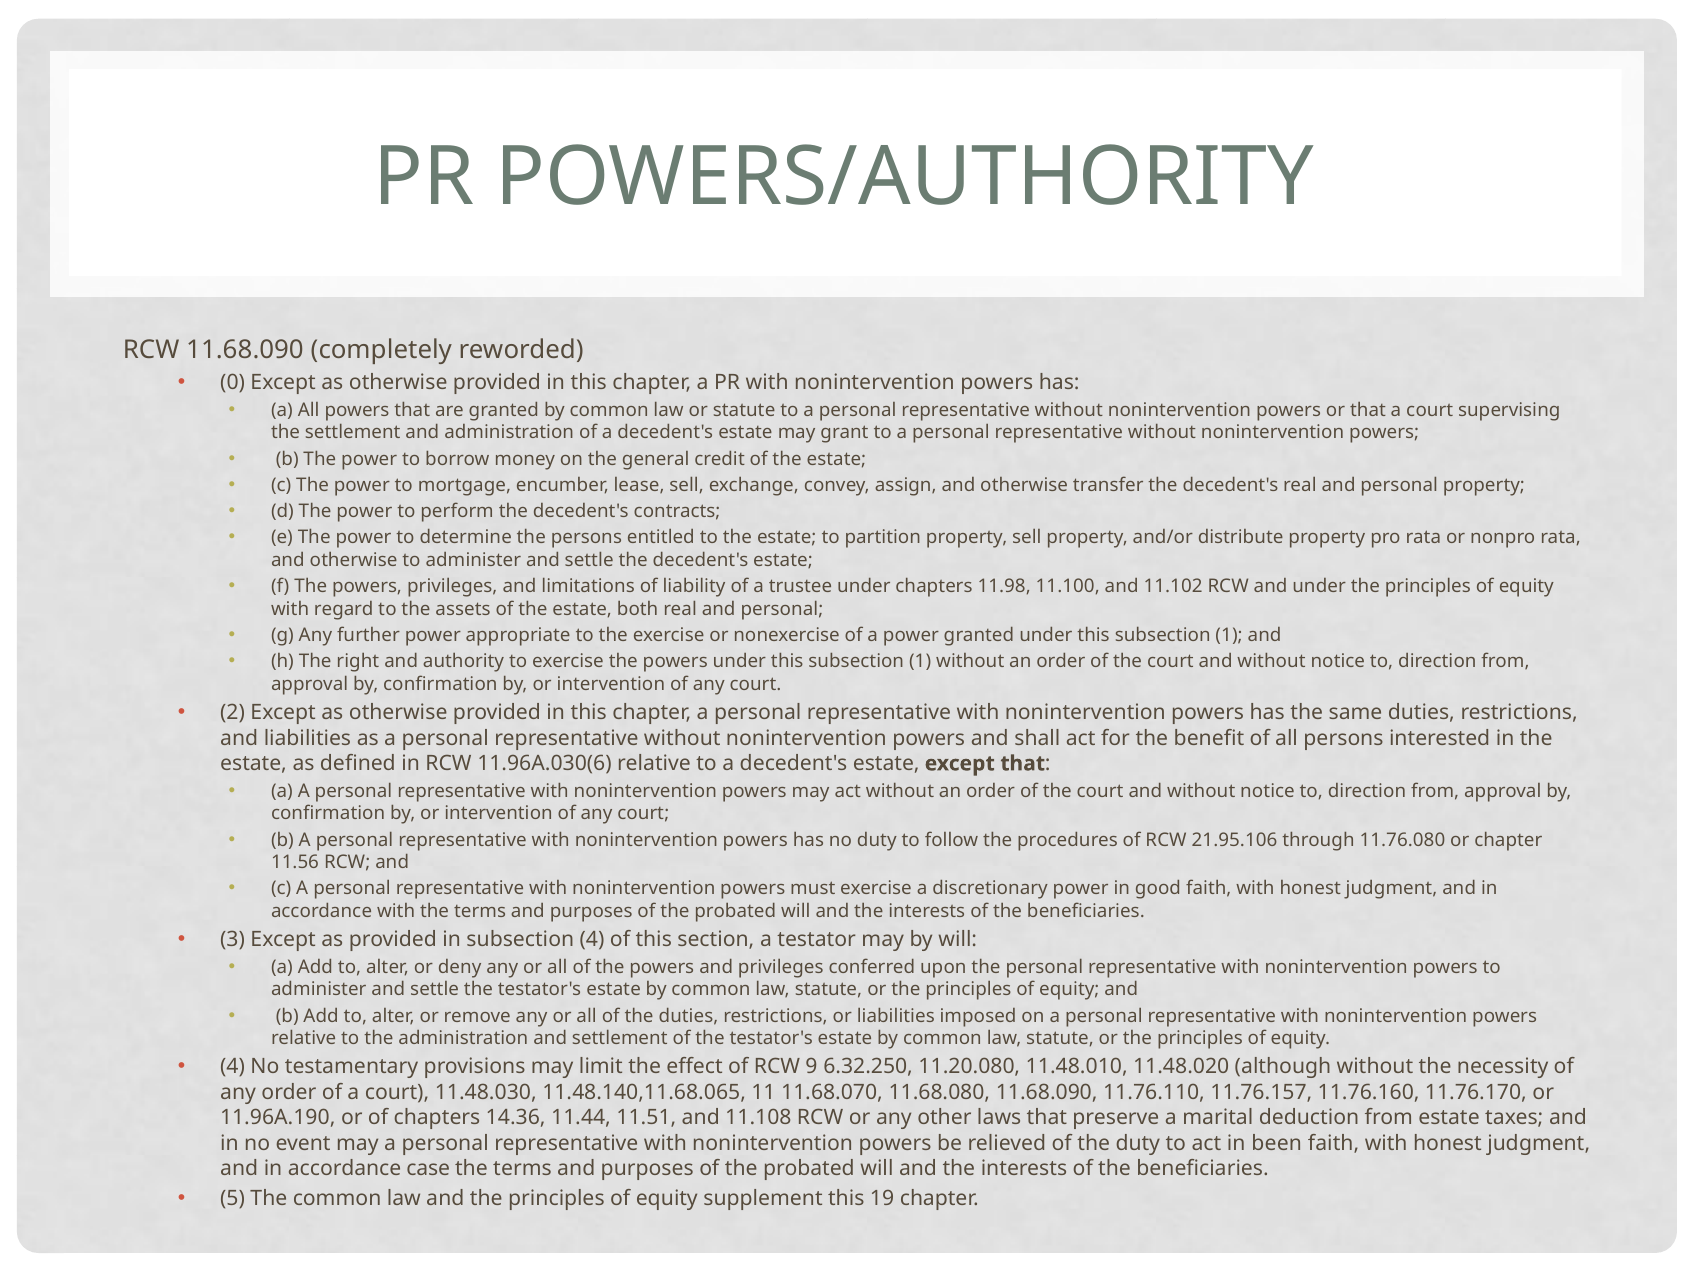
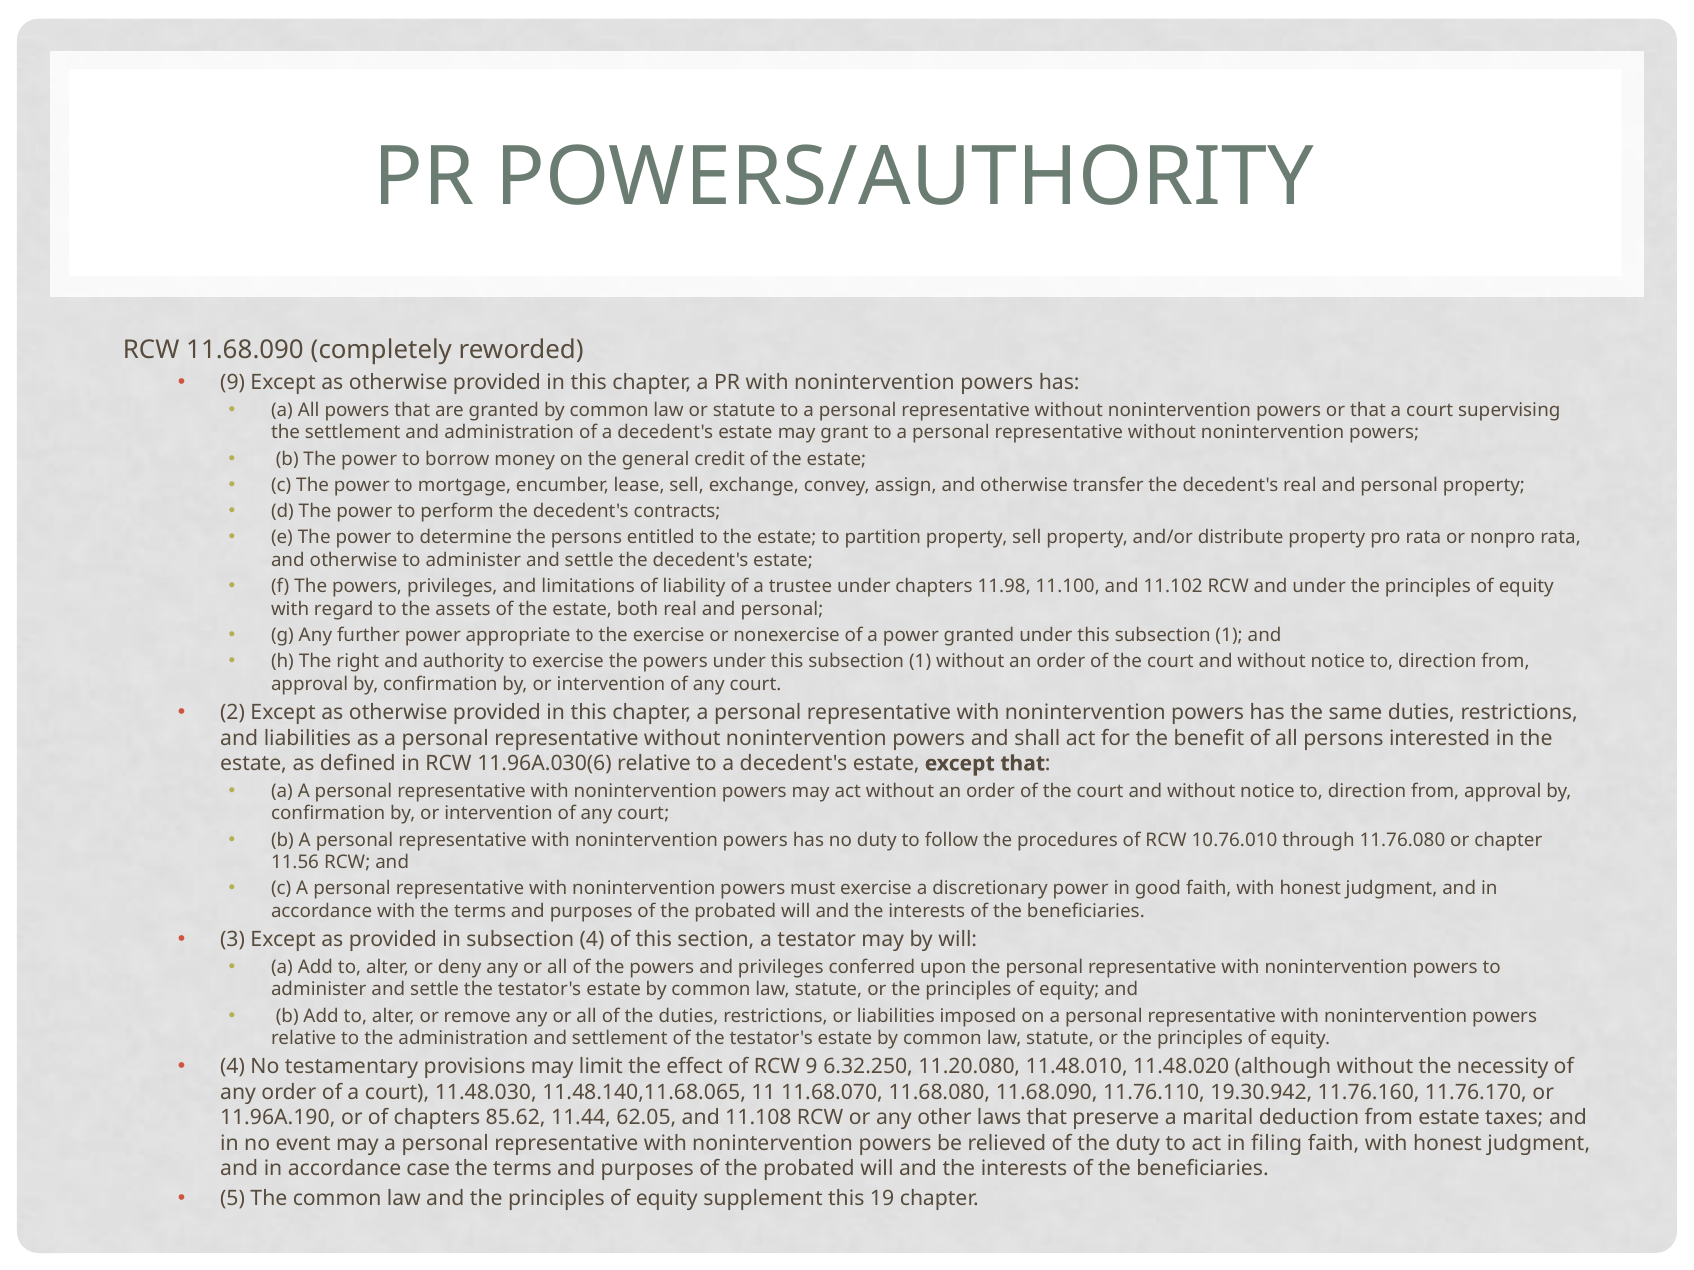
0: 0 -> 9 (233, 383)
21.95.106: 21.95.106 -> 10.76.010 (1235, 840)
11.76.157: 11.76.157 -> 19.30.942 (1261, 1093)
14.36: 14.36 -> 85.62 (516, 1118)
11.51: 11.51 -> 62.05 (646, 1118)
been: been -> filing (1277, 1144)
